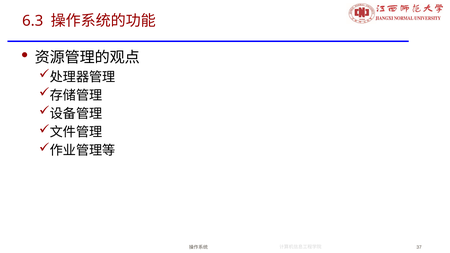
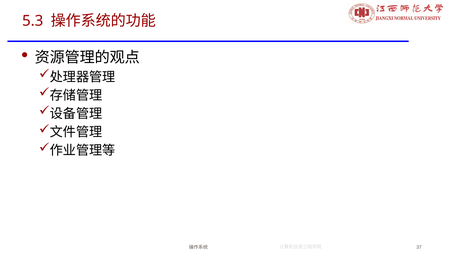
6.3: 6.3 -> 5.3 (33, 21)
